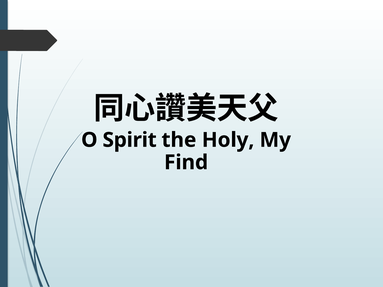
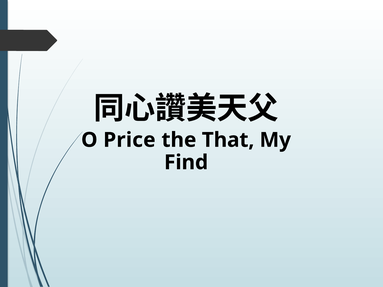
Spirit: Spirit -> Price (129, 140)
Holy: Holy -> That (228, 140)
